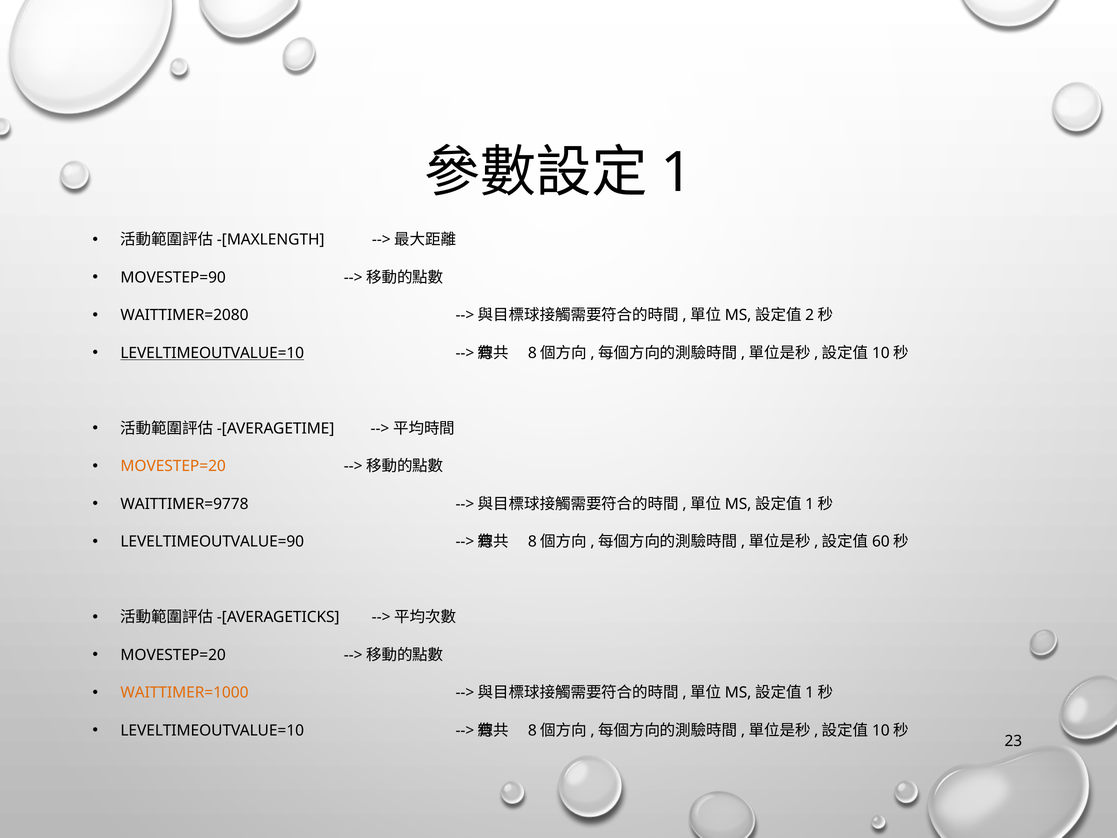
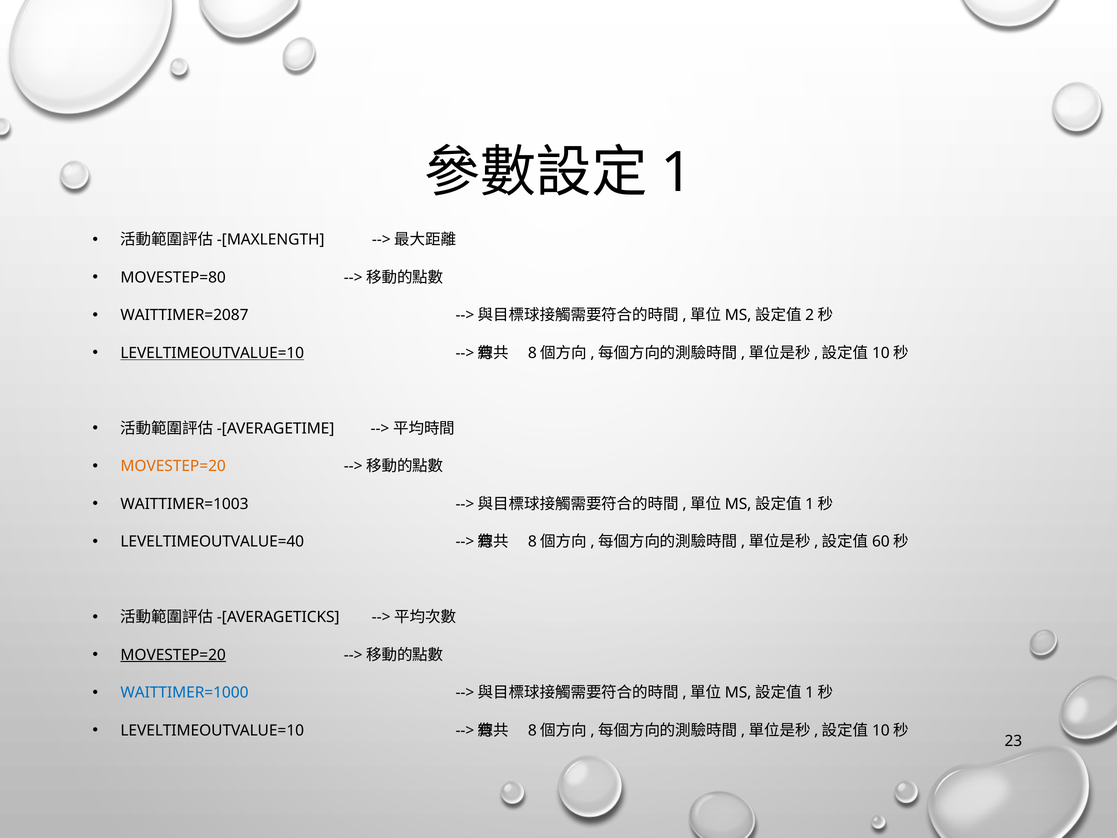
MOVESTEP=90: MOVESTEP=90 -> MOVESTEP=80 (173, 278)
WAITTIMER=2080: WAITTIMER=2080 -> WAITTIMER=2087 (184, 315)
WAITTIMER=9778: WAITTIMER=9778 -> WAITTIMER=1003 (184, 504)
LEVELTIMEOUTVALUE=90: LEVELTIMEOUTVALUE=90 -> LEVELTIMEOUTVALUE=40 (212, 542)
MOVESTEP=20 underline: none -> present (173, 655)
WAITTIMER=1000 colour: orange -> blue (184, 693)
